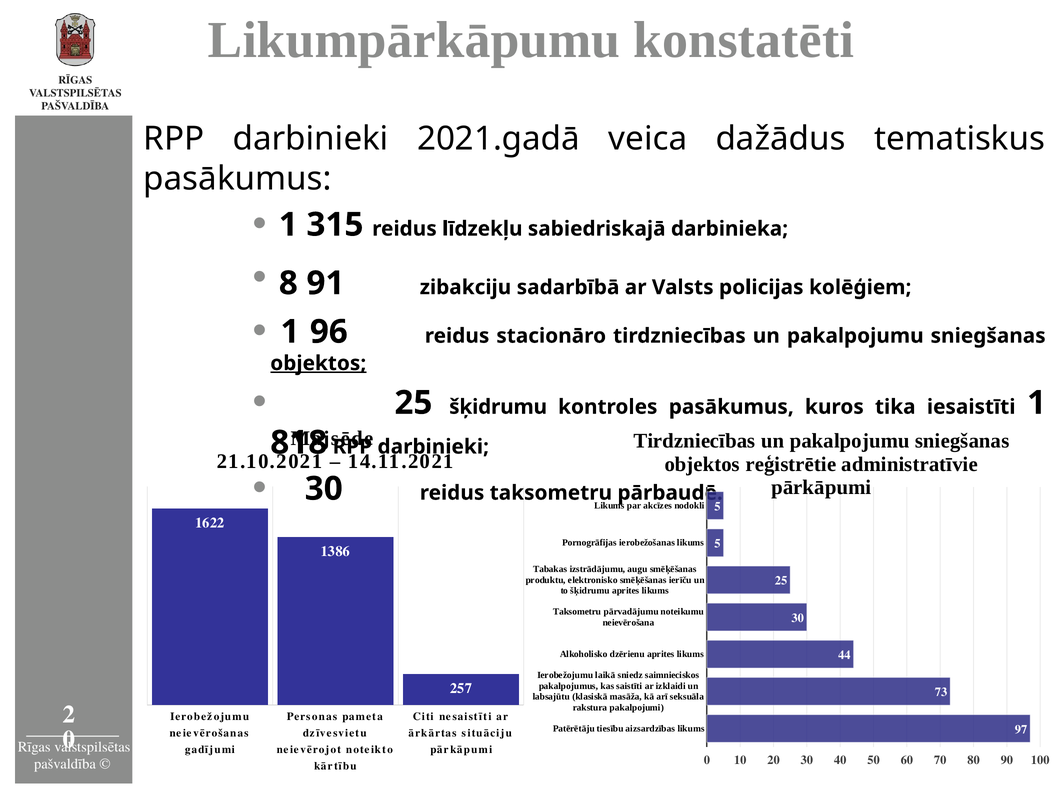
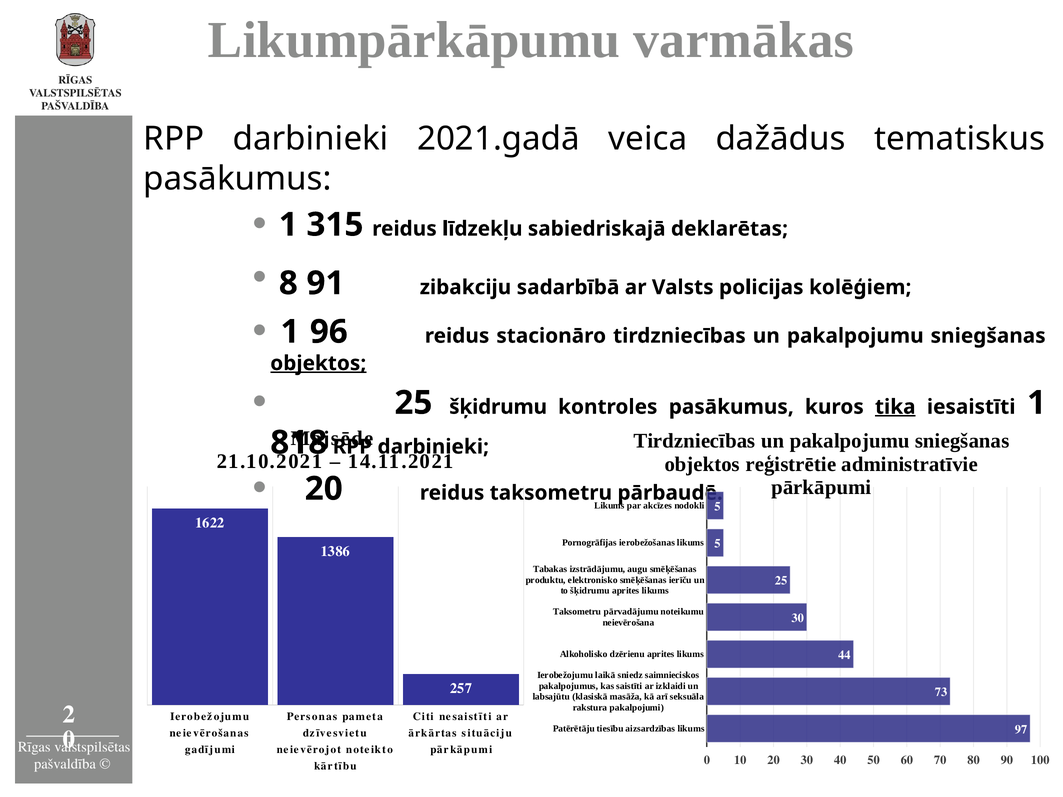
konstatēti: konstatēti -> varmākas (744, 40)
darbinieka: darbinieka -> deklarētas (729, 229)
tika underline: none -> present (895, 407)
30: 30 -> 20 (324, 489)
